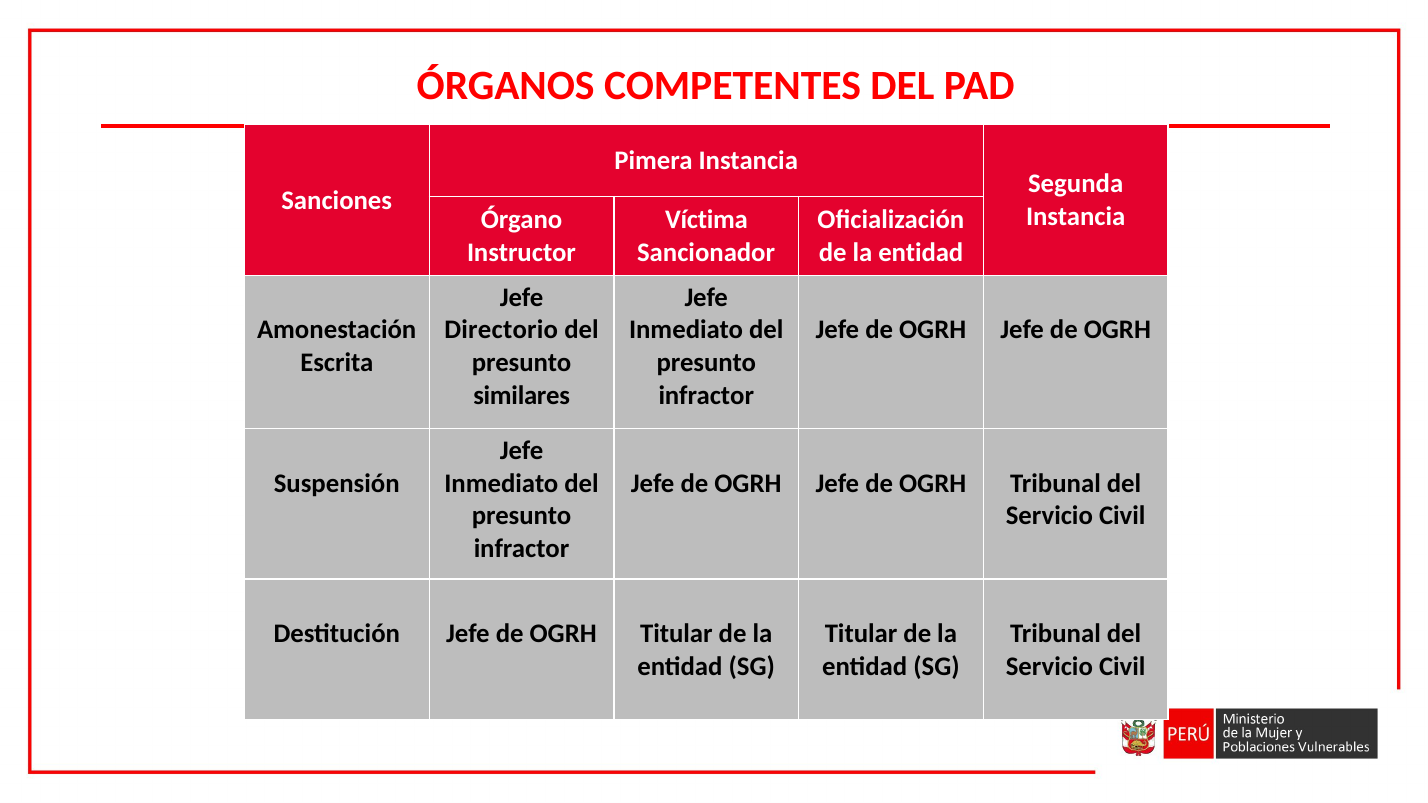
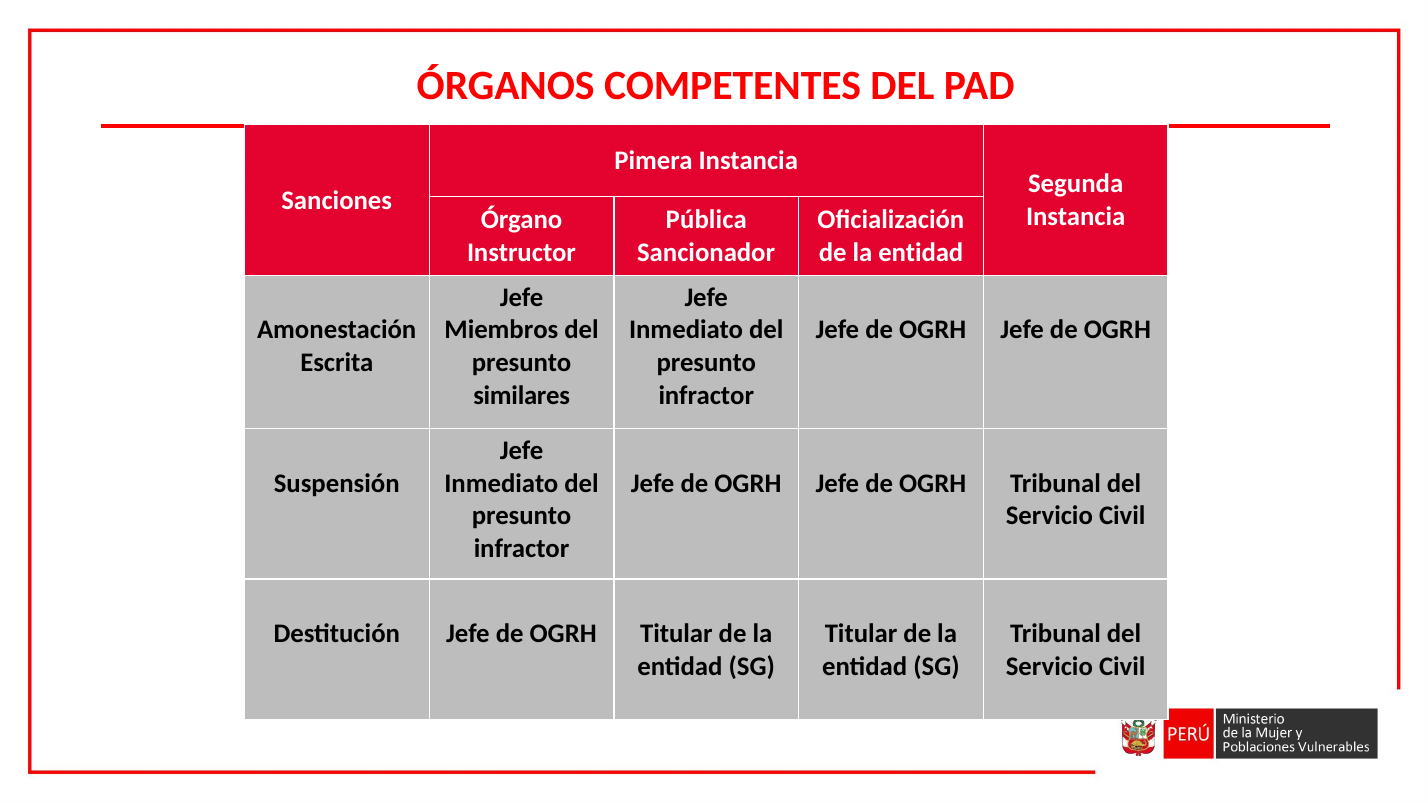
Víctima: Víctima -> Pública (706, 220)
Directorio: Directorio -> Miembros (501, 330)
